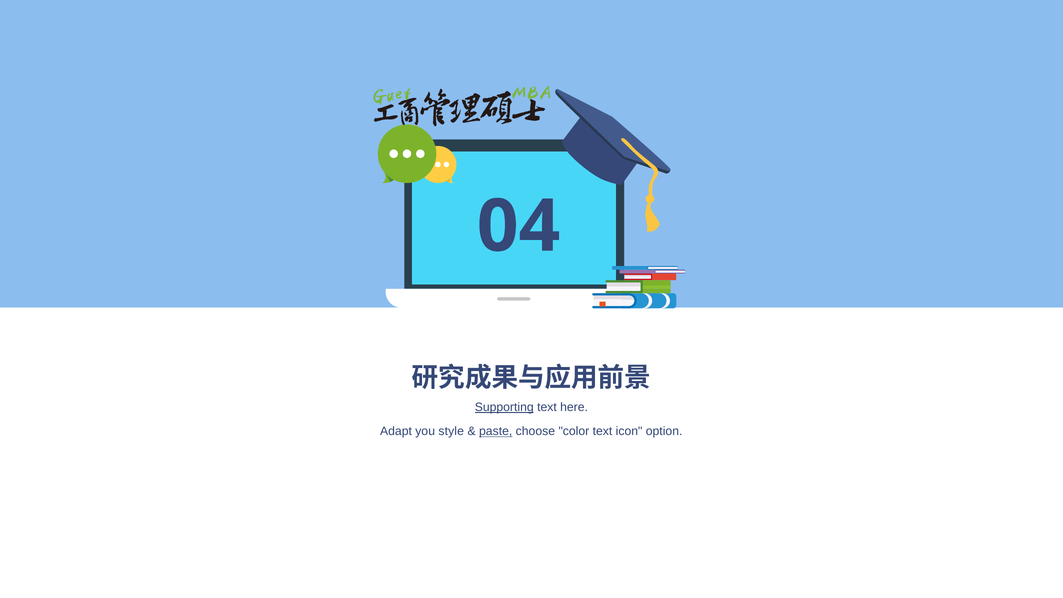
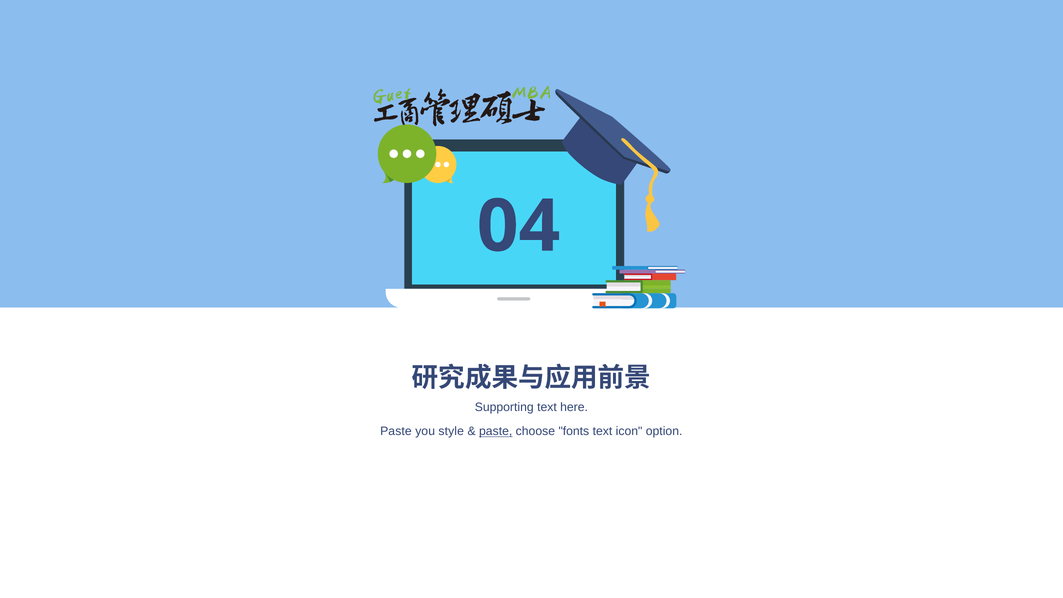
Supporting underline: present -> none (504, 407)
Adapt: Adapt -> Paste (396, 431)
color: color -> fonts (574, 431)
